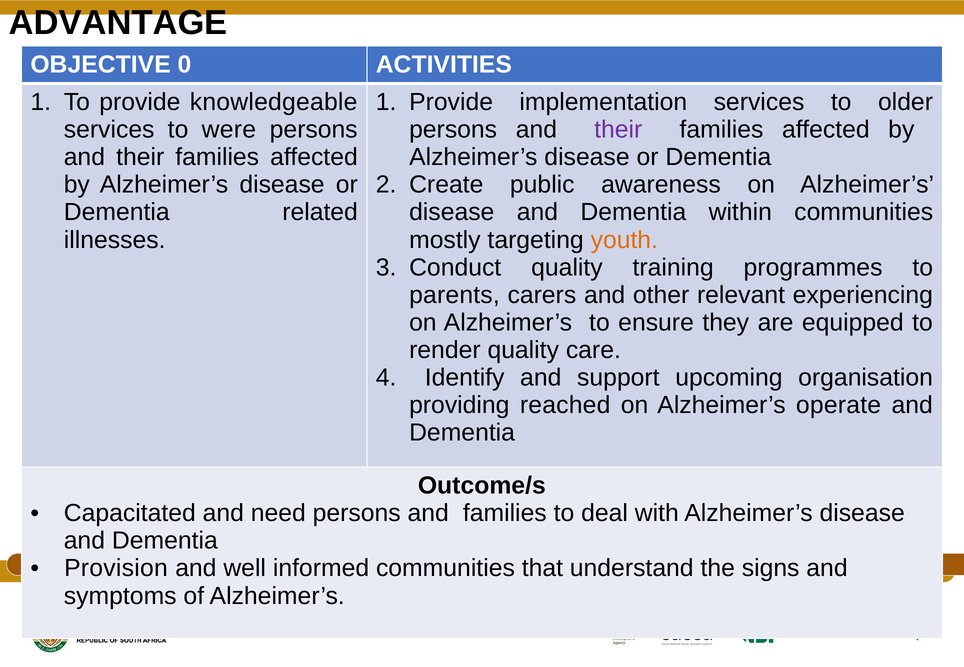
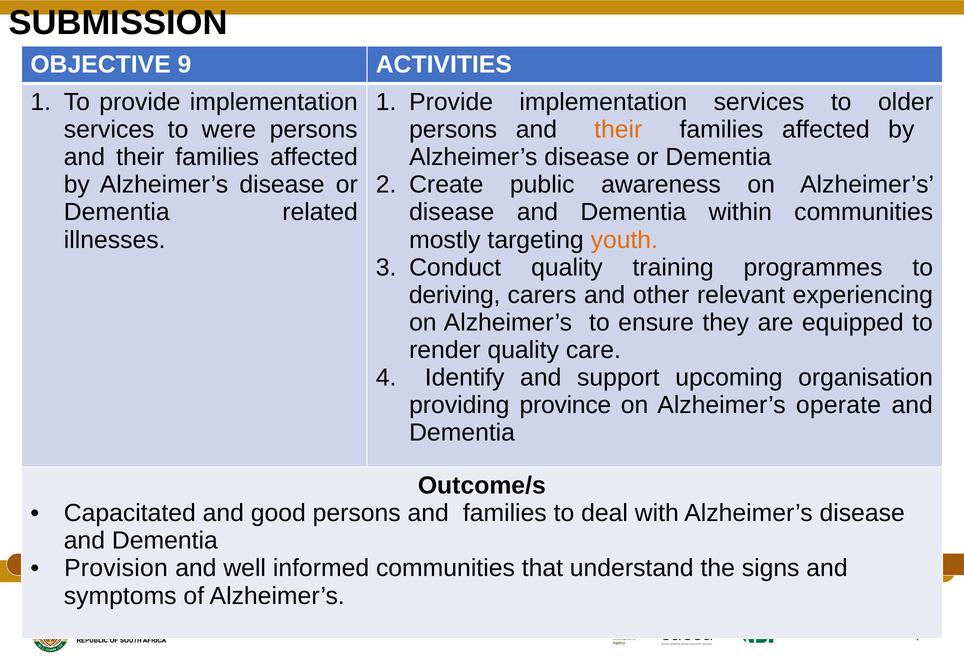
ADVANTAGE: ADVANTAGE -> SUBMISSION (118, 23)
0: 0 -> 9 (184, 65)
To provide knowledgeable: knowledgeable -> implementation (274, 102)
their colour: purple -> orange (618, 130)
parents: parents -> deriving (455, 295)
reached: reached -> province (565, 405)
need: need -> good (278, 514)
